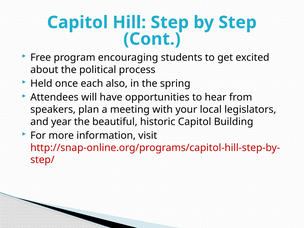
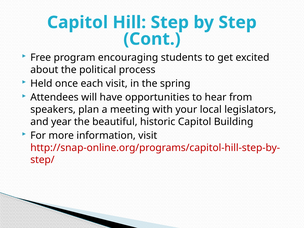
each also: also -> visit (117, 84)
